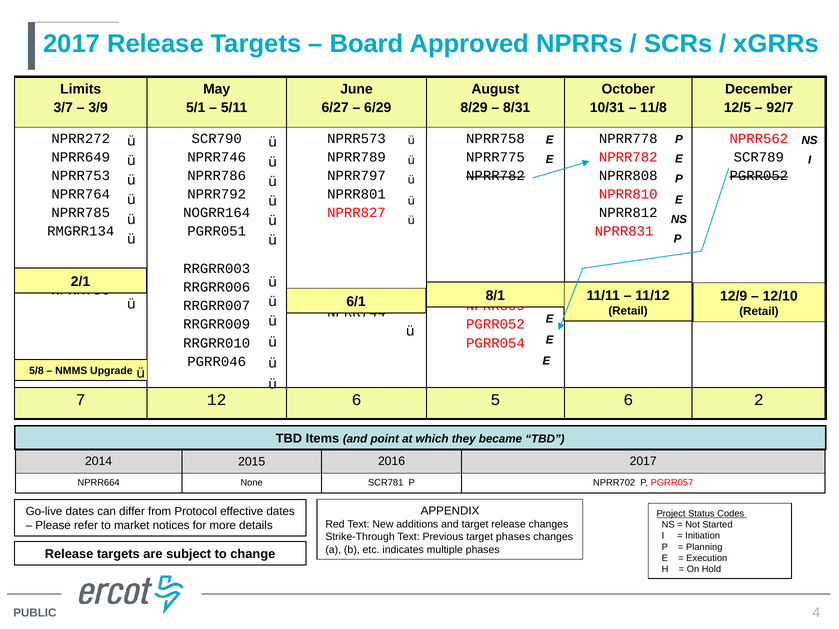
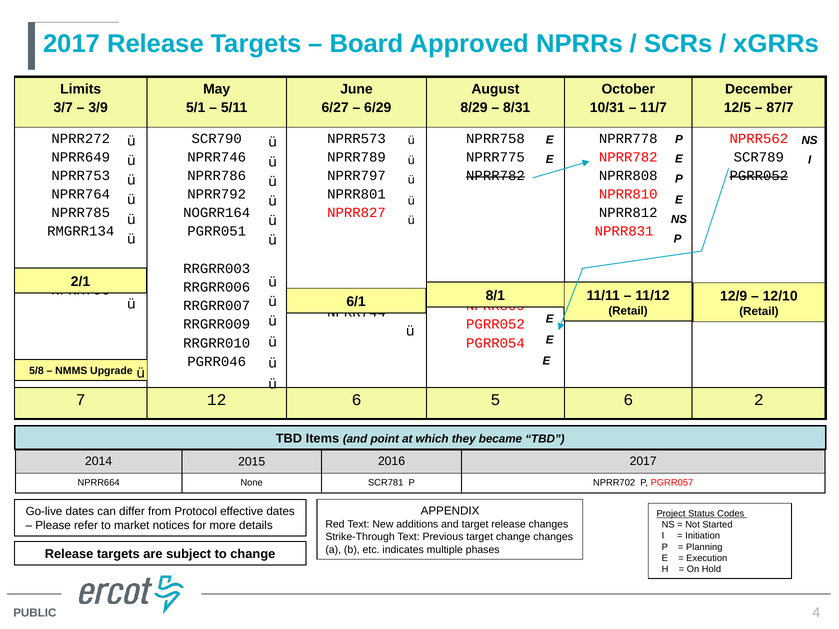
11/8: 11/8 -> 11/7 (653, 108)
92/7: 92/7 -> 87/7 (780, 108)
target phases: phases -> change (513, 537)
